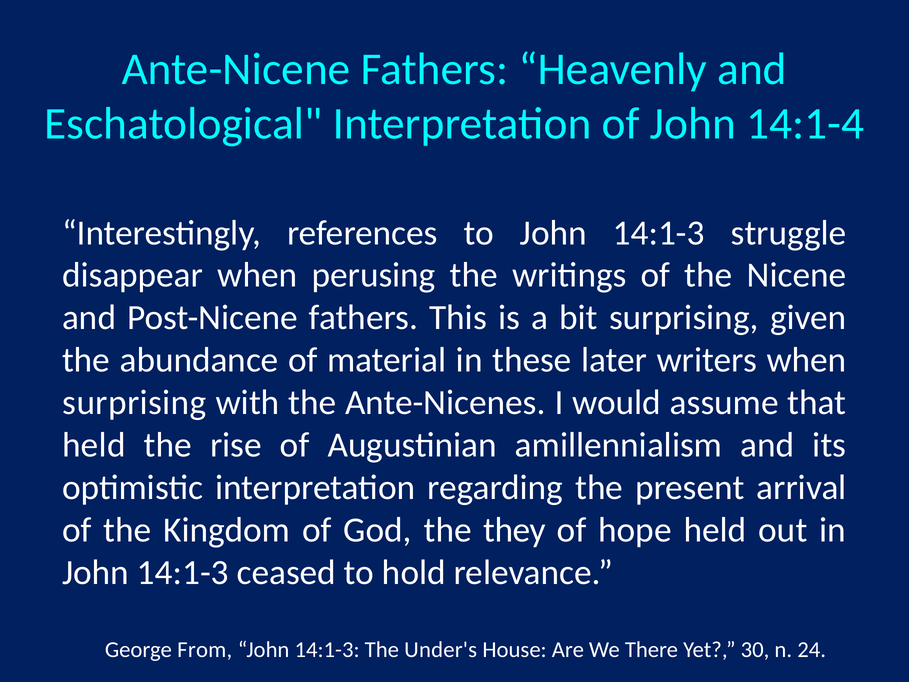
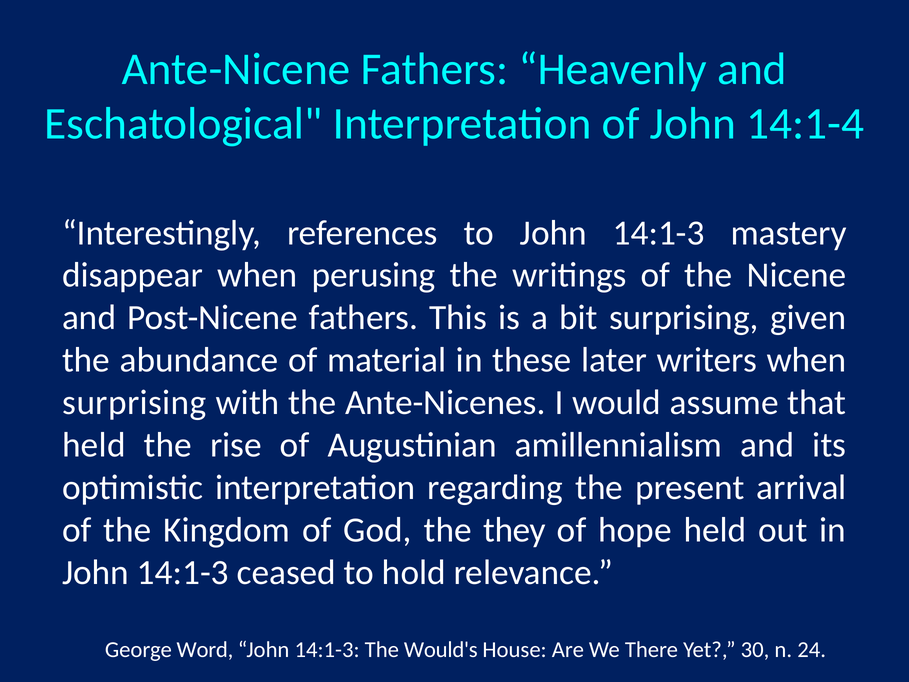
struggle: struggle -> mastery (789, 233)
From: From -> Word (205, 650)
Under's: Under's -> Would's (441, 650)
